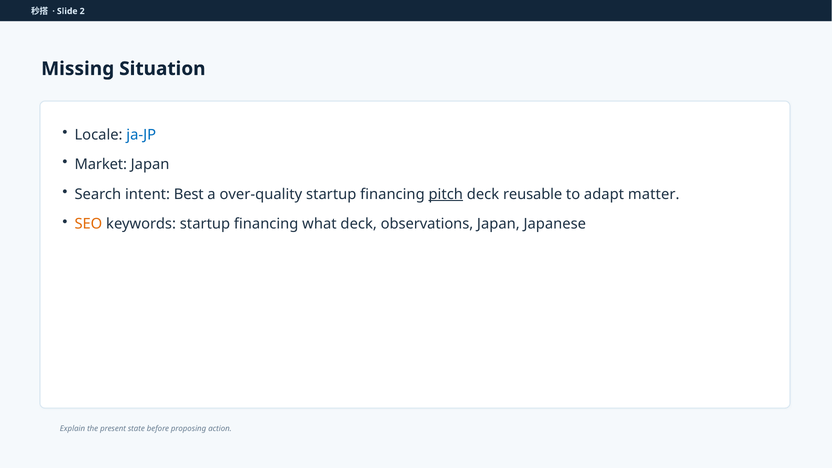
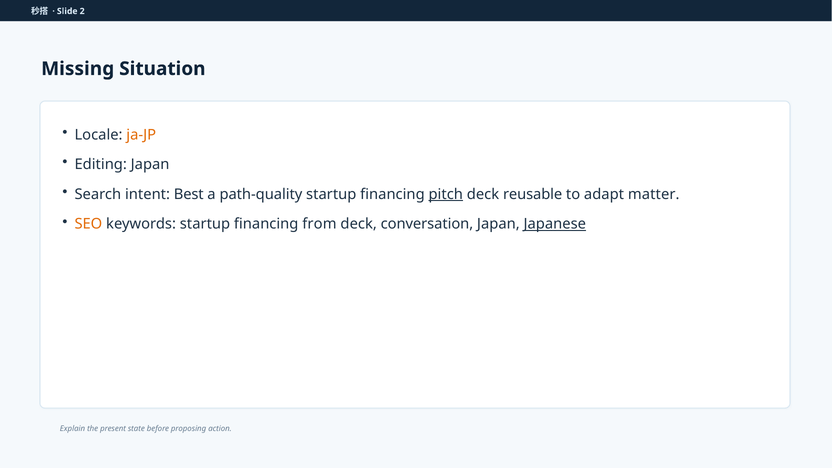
ja-JP colour: blue -> orange (141, 135)
Market: Market -> Editing (101, 164)
over-quality: over-quality -> path-quality (261, 194)
what: what -> from (319, 224)
observations: observations -> conversation (427, 224)
Japanese underline: none -> present (555, 224)
